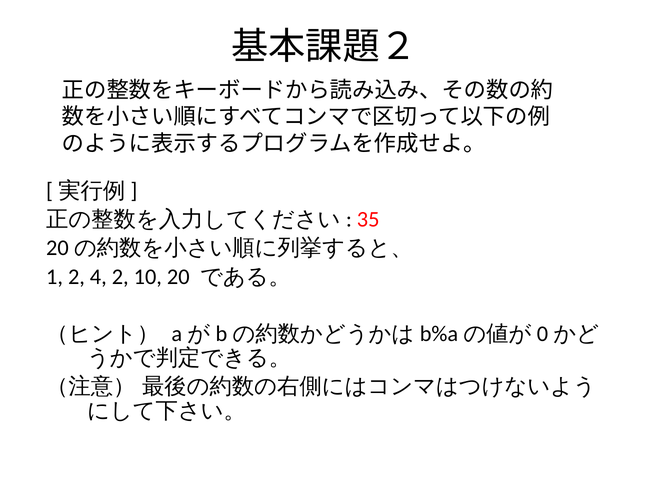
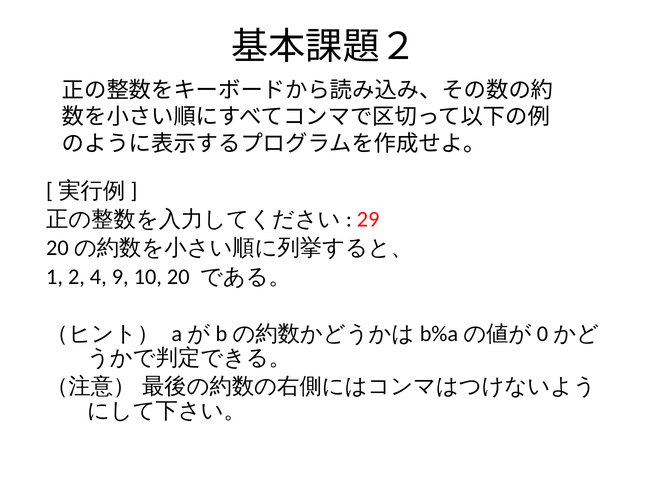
35: 35 -> 29 (368, 219)
4 2: 2 -> 9 (120, 276)
